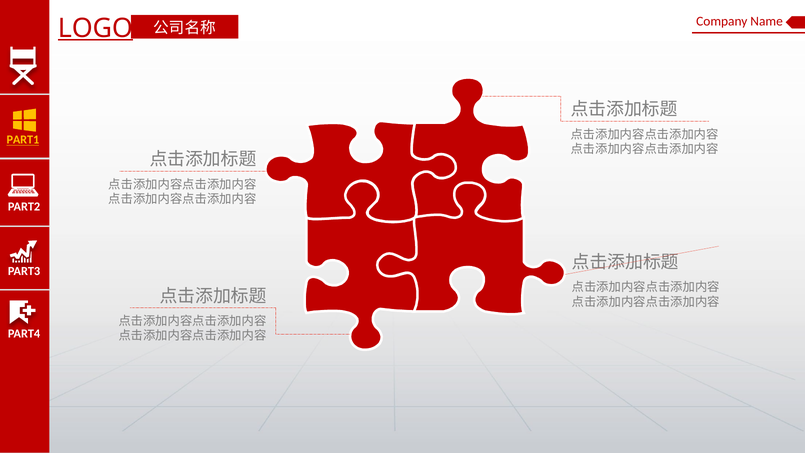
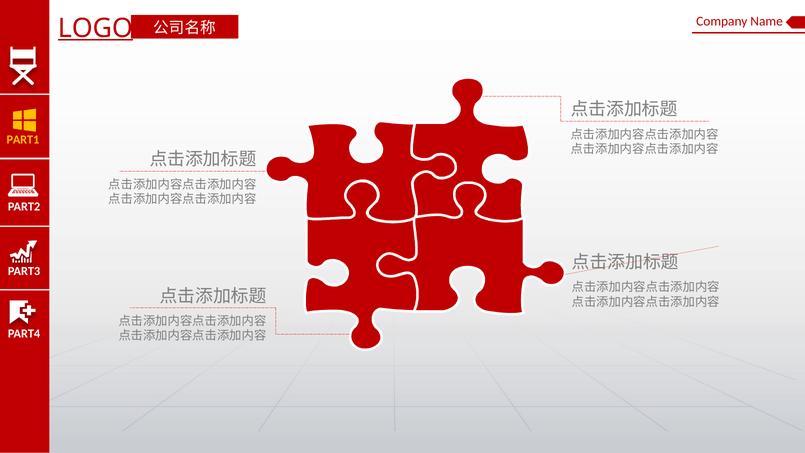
PART1 underline: present -> none (23, 140)
